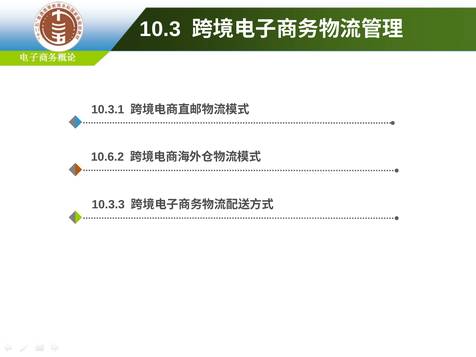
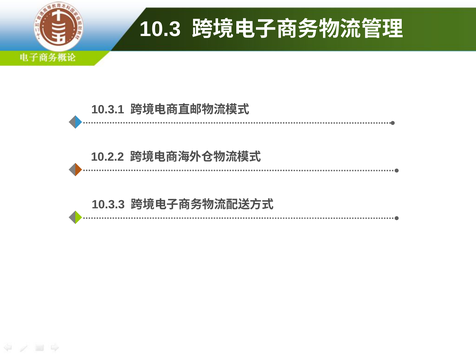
10.6.2: 10.6.2 -> 10.2.2 (107, 157)
